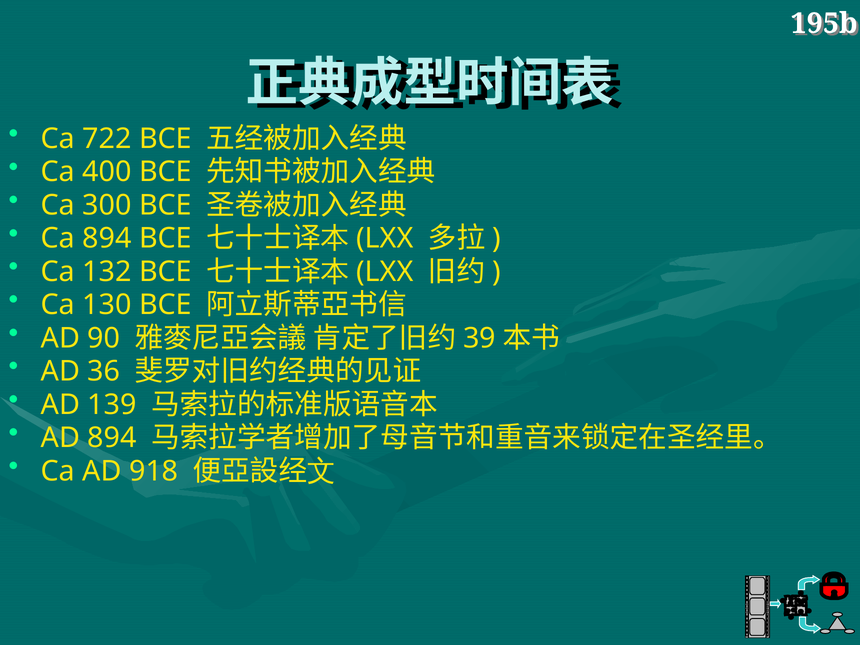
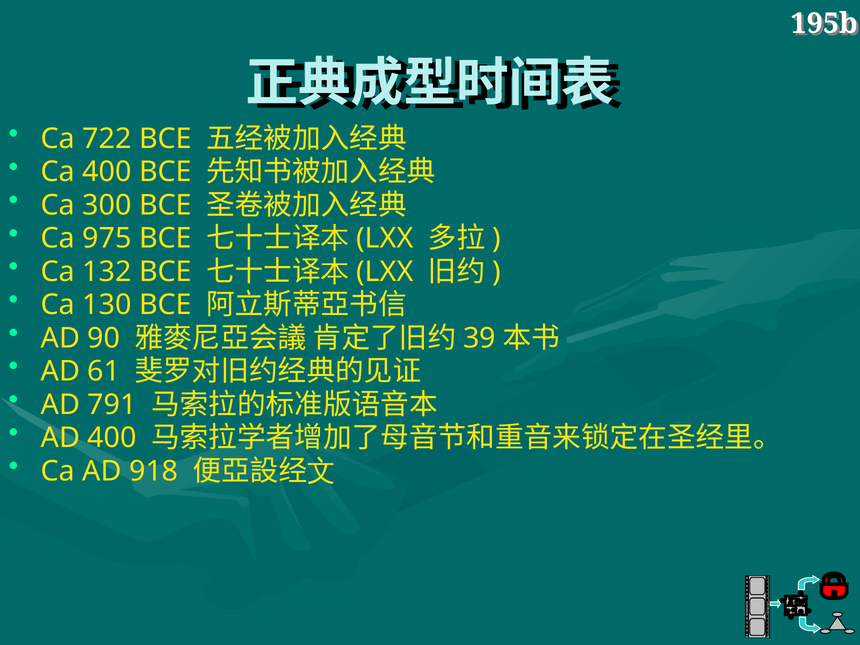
Ca 894: 894 -> 975 (107, 238)
36: 36 -> 61 (104, 371)
139: 139 -> 791 (112, 405)
AD 894: 894 -> 400 (112, 438)
